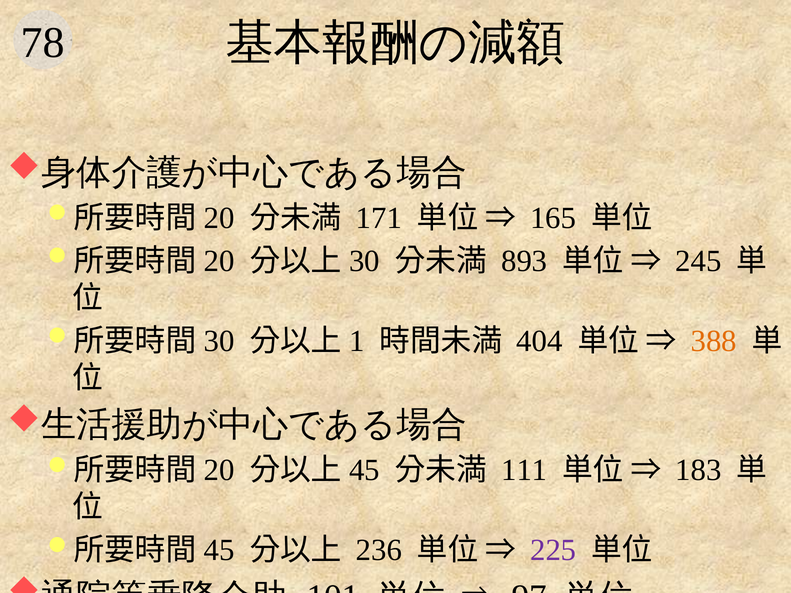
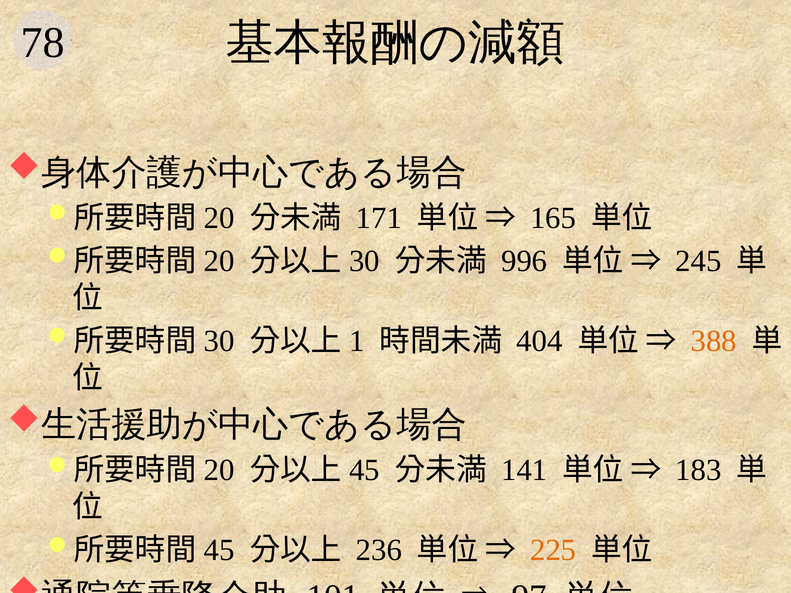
893: 893 -> 996 (524, 261)
111: 111 -> 141 (524, 470)
225 colour: purple -> orange (553, 550)
